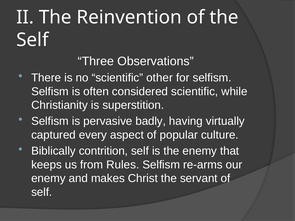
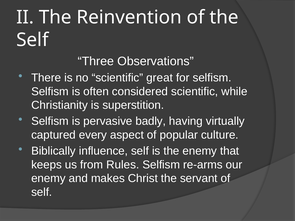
other: other -> great (160, 78)
contrition: contrition -> influence (103, 151)
